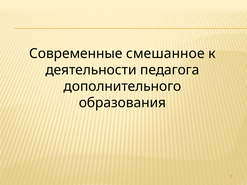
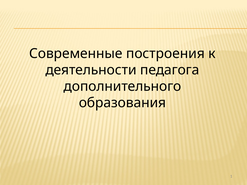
смешанное: смешанное -> построения (165, 54)
